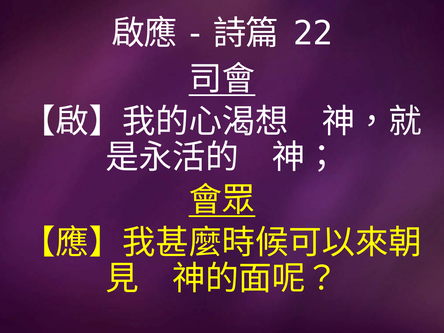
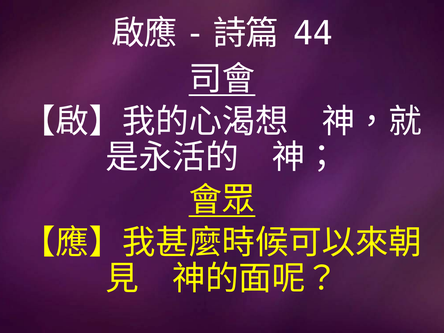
22: 22 -> 44 (313, 33)
